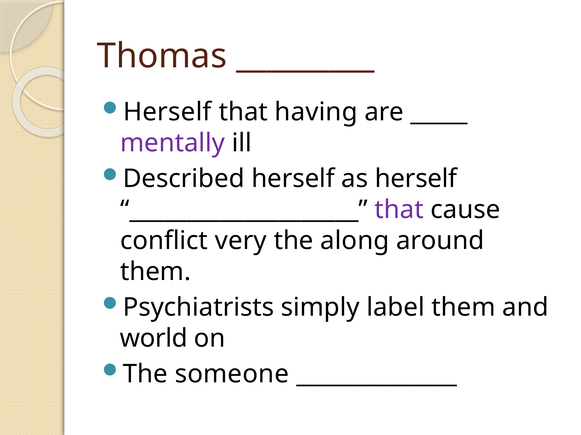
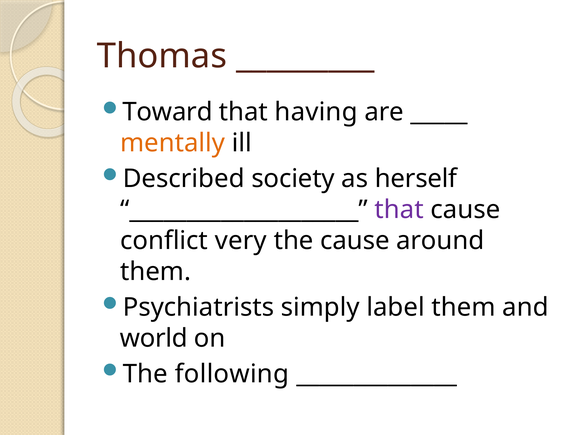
Herself: Herself -> Toward (168, 112)
mentally colour: purple -> orange (173, 143)
Described herself: herself -> society (293, 179)
the along: along -> cause (355, 241)
someone: someone -> following (232, 375)
